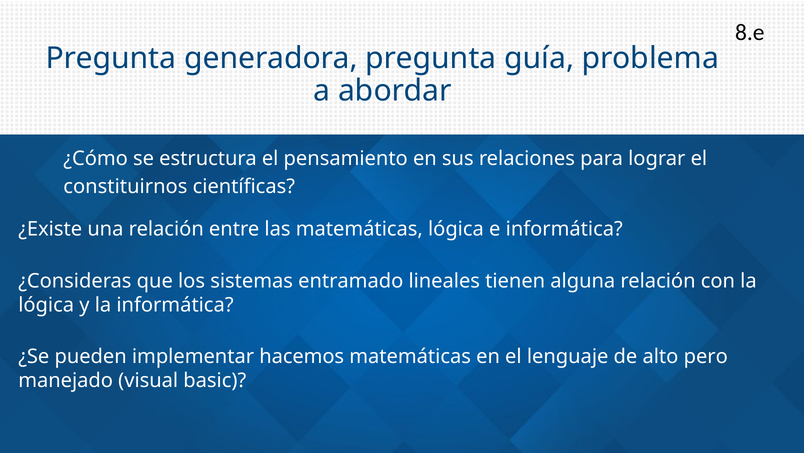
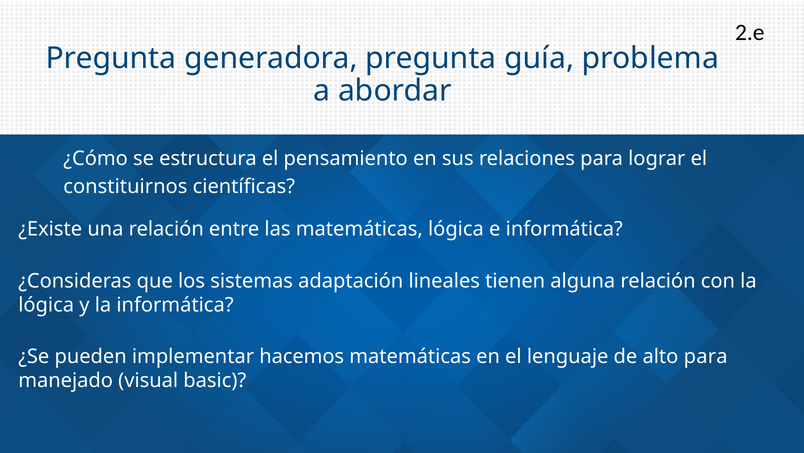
8.e: 8.e -> 2.e (750, 32)
entramado: entramado -> adaptación (351, 280)
alto pero: pero -> para (706, 356)
